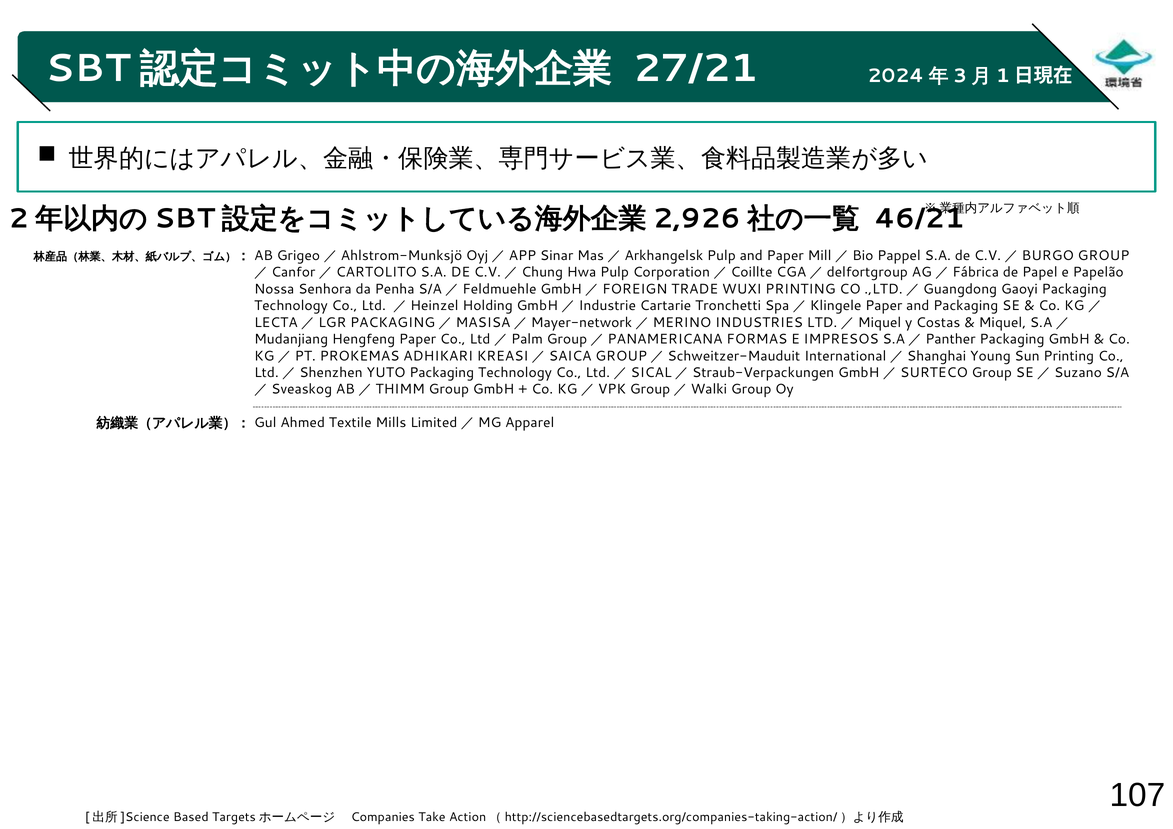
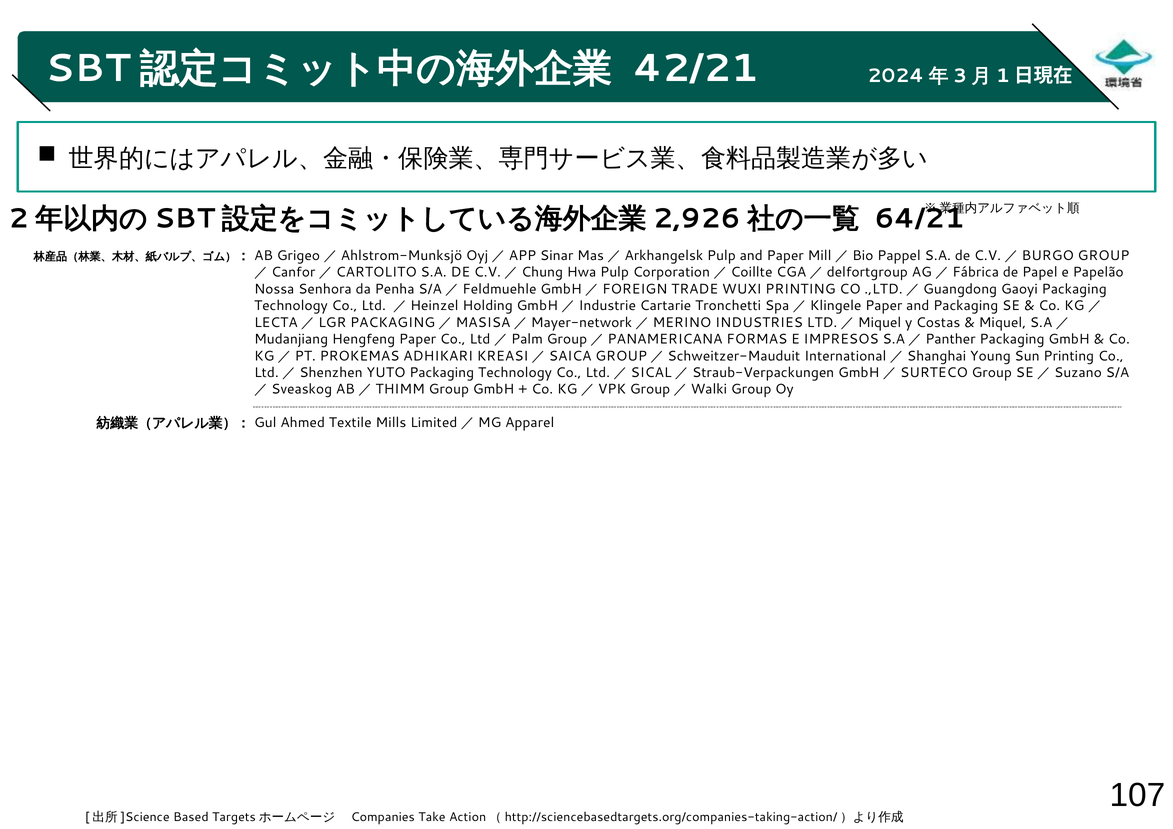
27/21: 27/21 -> 42/21 (696, 68)
46/21: 46/21 -> 64/21 (920, 219)
